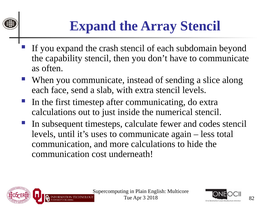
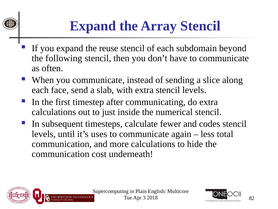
crash: crash -> reuse (109, 48)
capability: capability -> following (64, 58)
